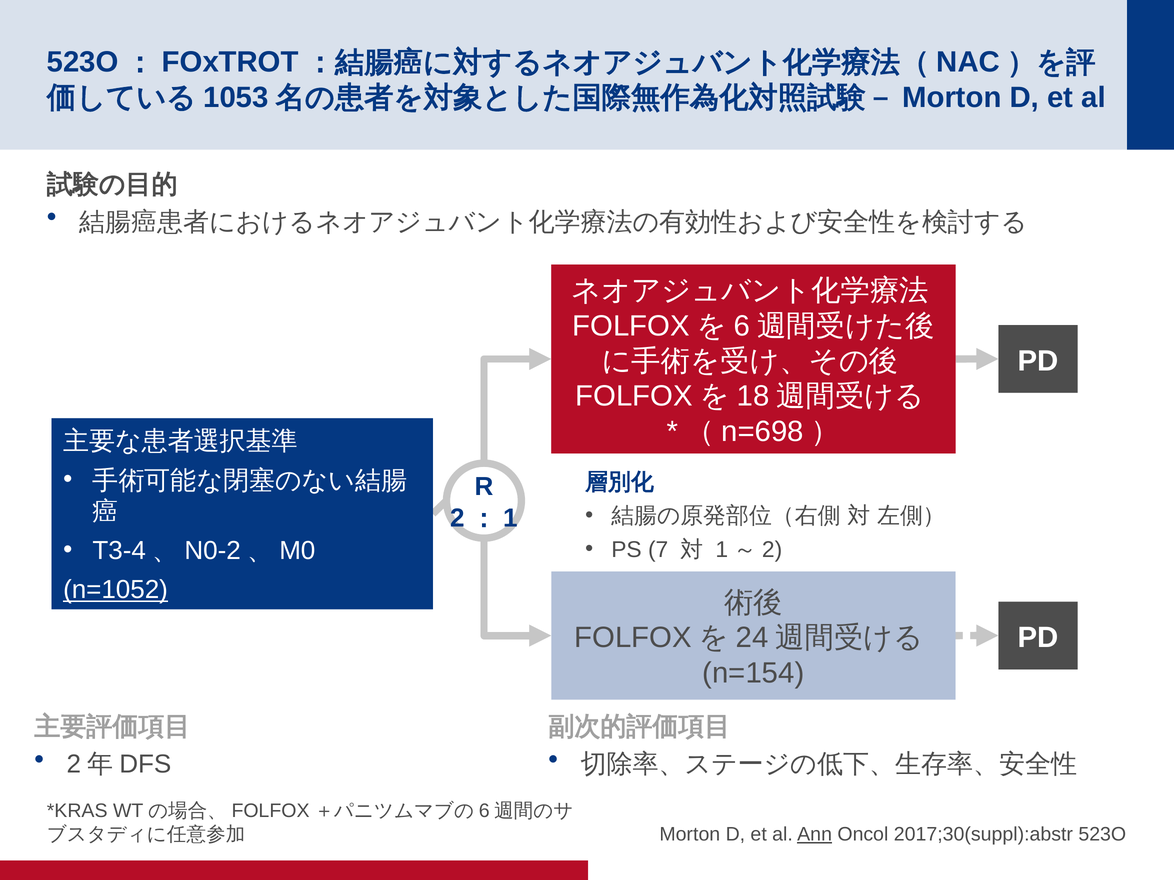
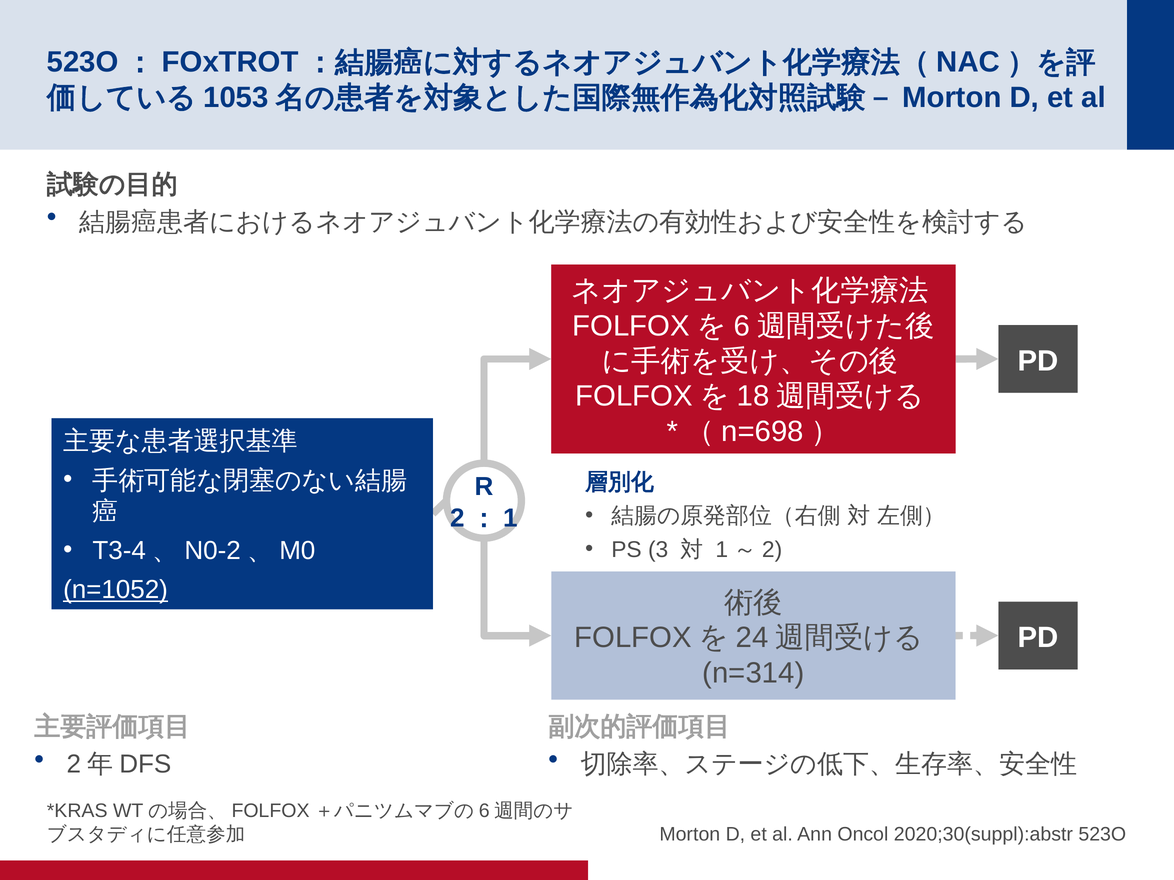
7: 7 -> 3 (658, 550)
n=154: n=154 -> n=314 (753, 673)
Ann underline: present -> none (815, 835)
2017;30(suppl):abstr: 2017;30(suppl):abstr -> 2020;30(suppl):abstr (983, 835)
